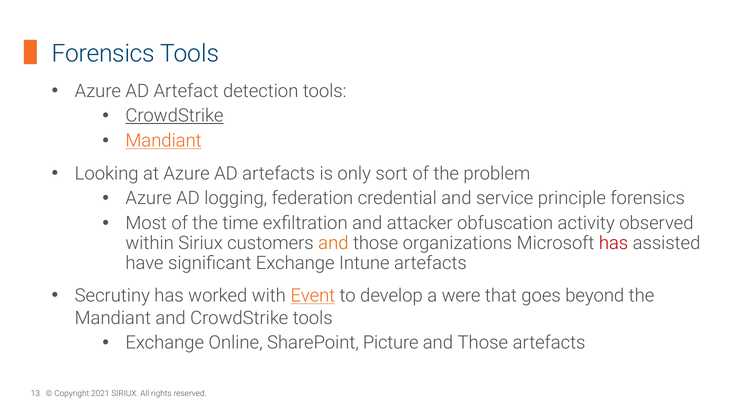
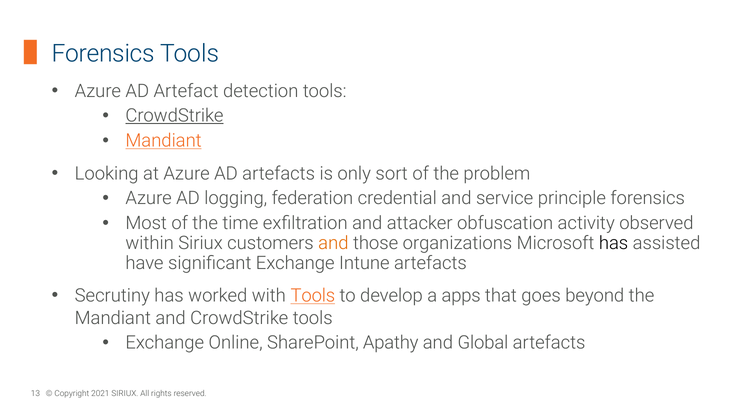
has colour: red -> black (614, 243)
with Event: Event -> Tools (313, 296)
were: were -> apps (461, 296)
Picture: Picture -> Apathy (391, 343)
Those: Those -> Global (483, 343)
